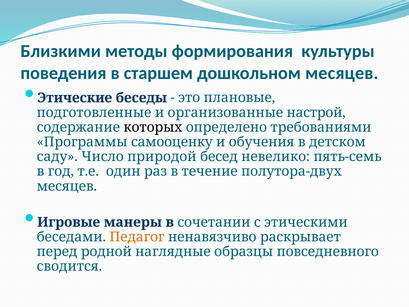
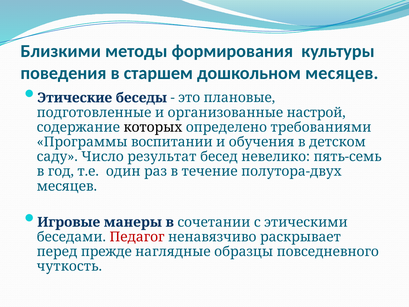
самооценку: самооценку -> воспитании (172, 142)
природой: природой -> результат (162, 157)
Педагог colour: orange -> red (137, 237)
родной: родной -> прежде (106, 251)
сводится: сводится -> чуткость (69, 266)
